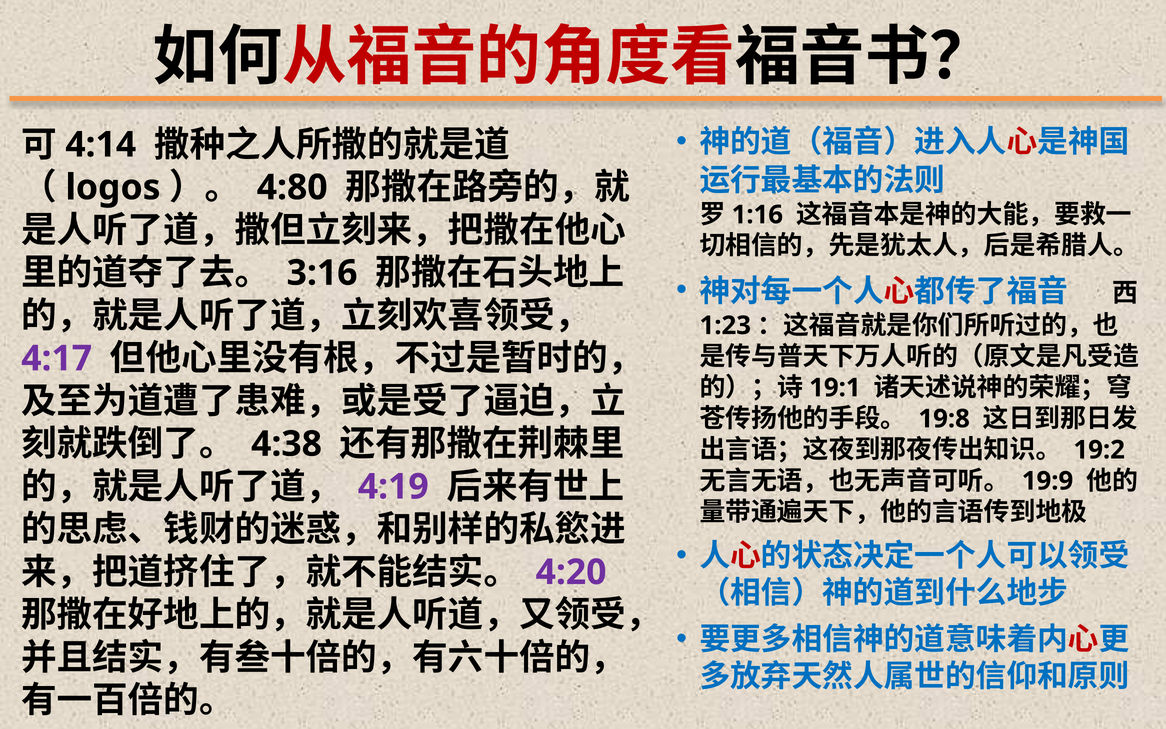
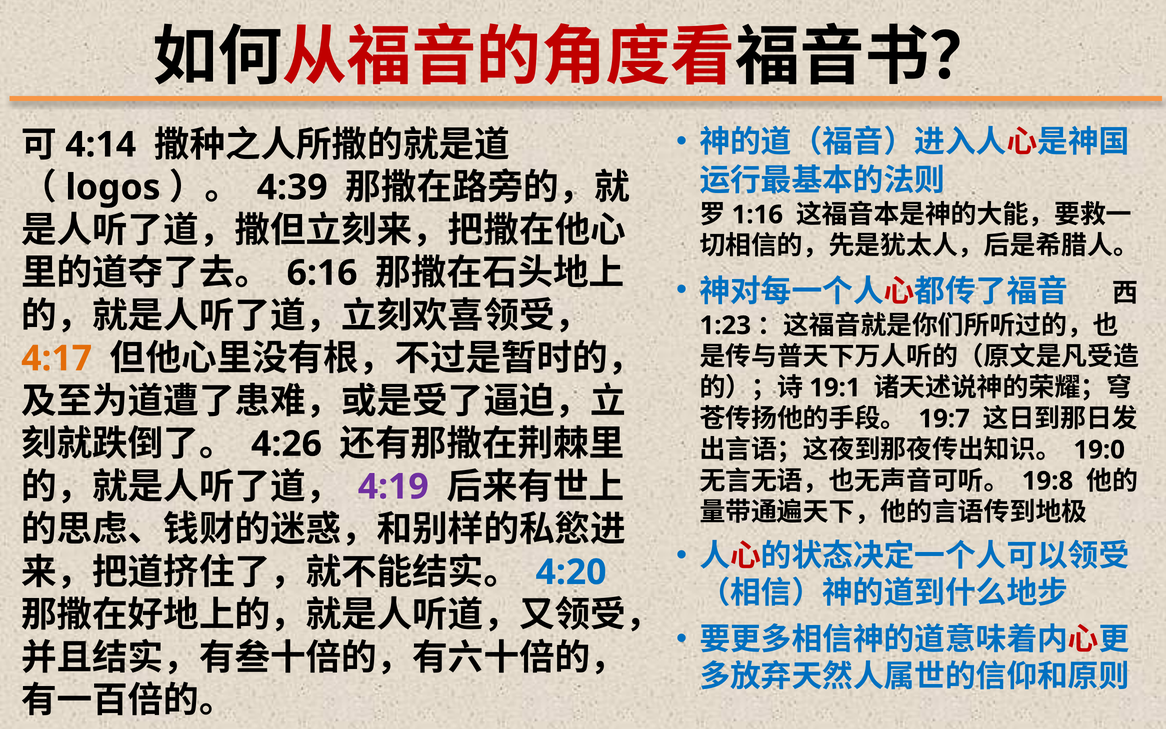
4:80: 4:80 -> 4:39 (292, 187)
3:16: 3:16 -> 6:16 (322, 273)
4:17 colour: purple -> orange (57, 358)
19:8: 19:8 -> 19:7 (944, 419)
4:38: 4:38 -> 4:26 (287, 444)
19:2: 19:2 -> 19:0 (1099, 450)
19:9: 19:9 -> 19:8 (1047, 481)
4:20 colour: purple -> blue (571, 572)
